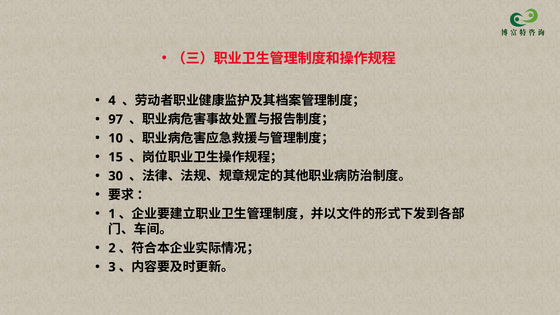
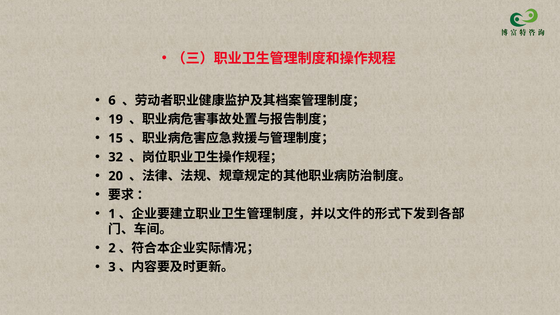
4: 4 -> 6 (112, 100)
97: 97 -> 19 (116, 119)
10: 10 -> 15 (116, 138)
15: 15 -> 32 (116, 157)
30: 30 -> 20 (116, 176)
